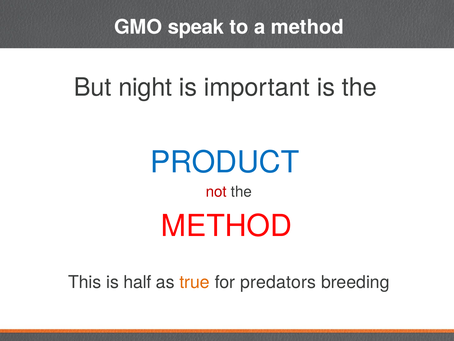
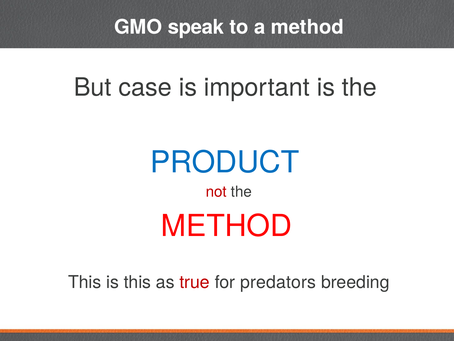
night: night -> case (145, 87)
is half: half -> this (137, 282)
true colour: orange -> red (195, 282)
